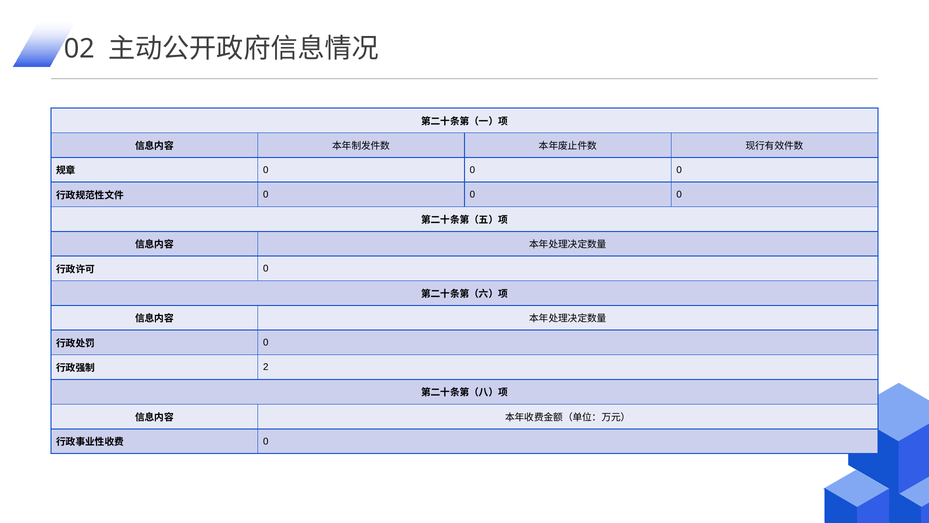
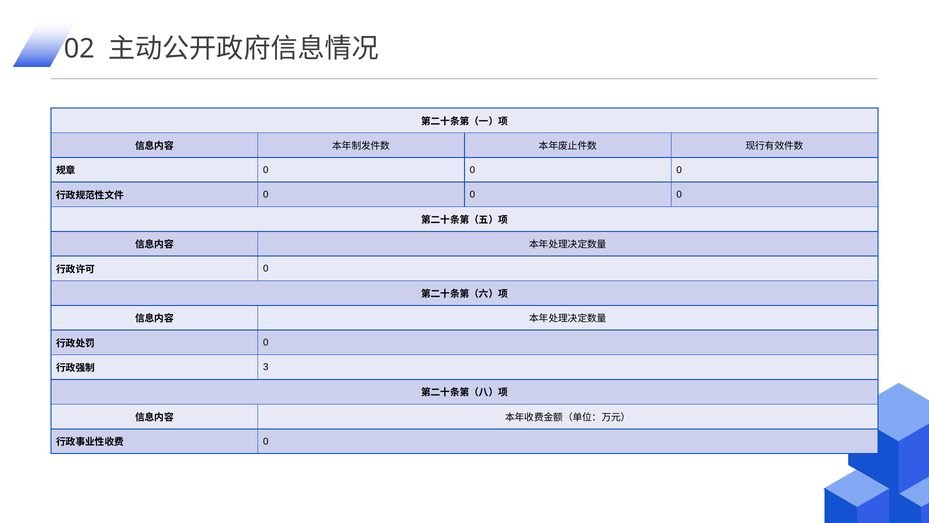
2: 2 -> 3 (266, 367)
